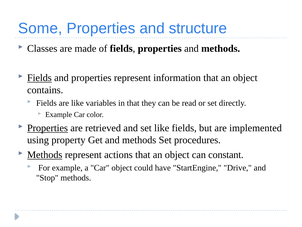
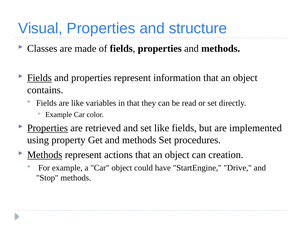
Some: Some -> Visual (40, 28)
constant: constant -> creation (226, 154)
